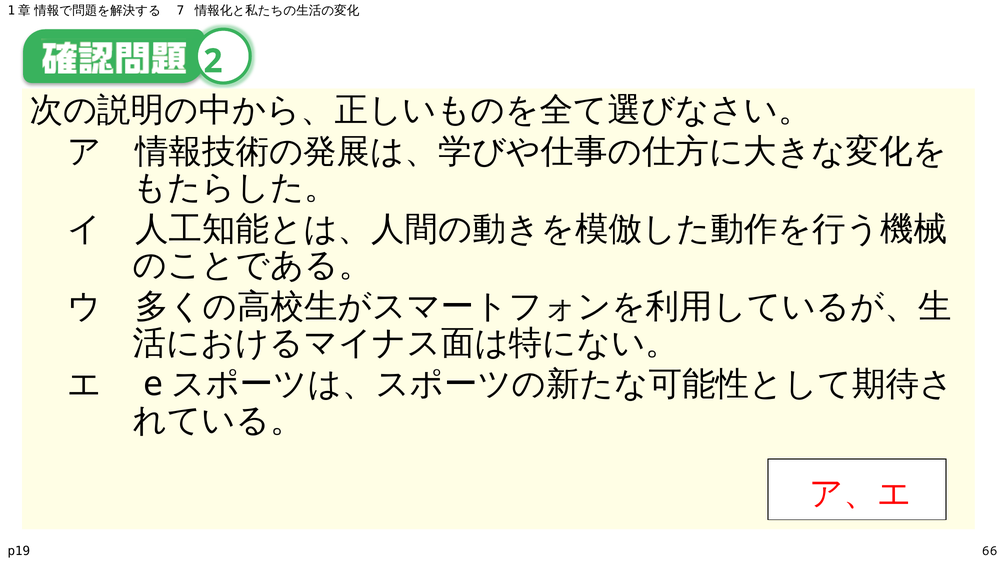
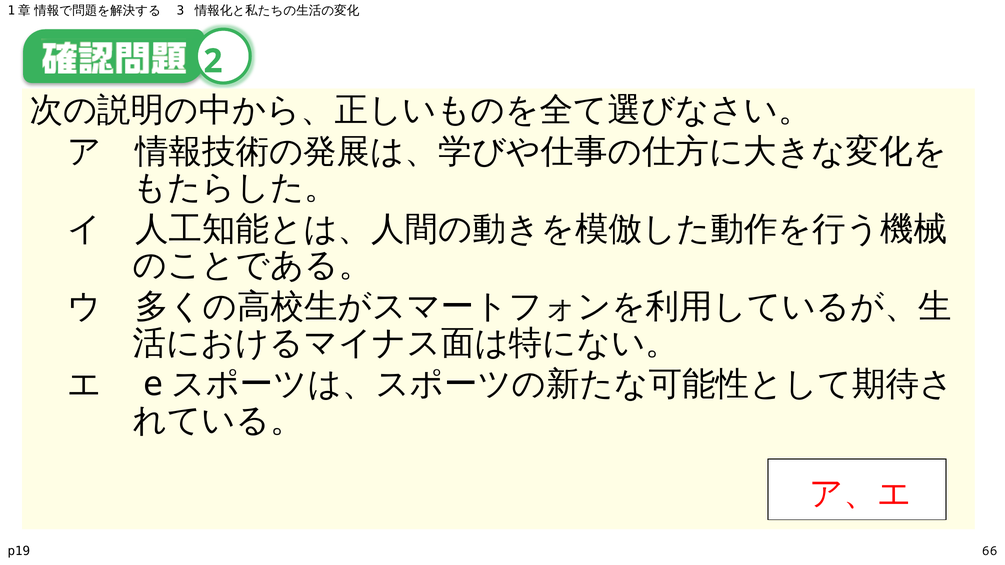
7: 7 -> 3 (180, 10)
